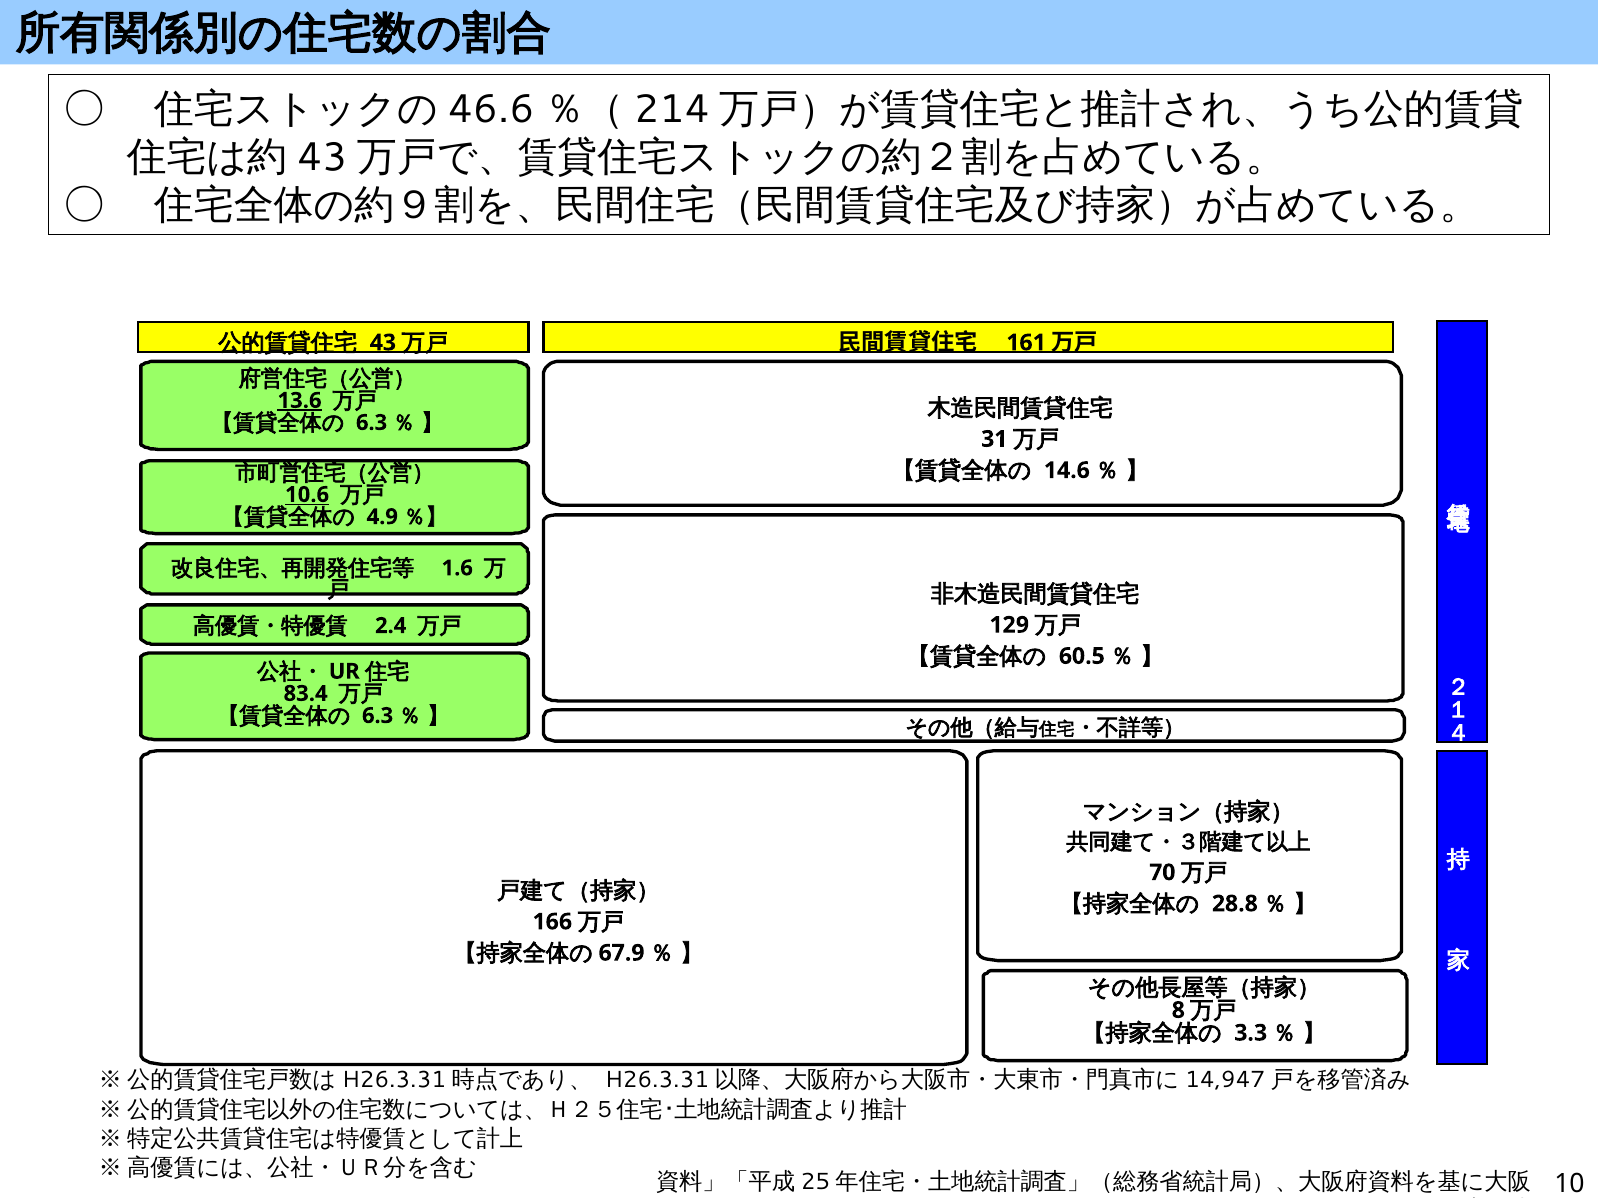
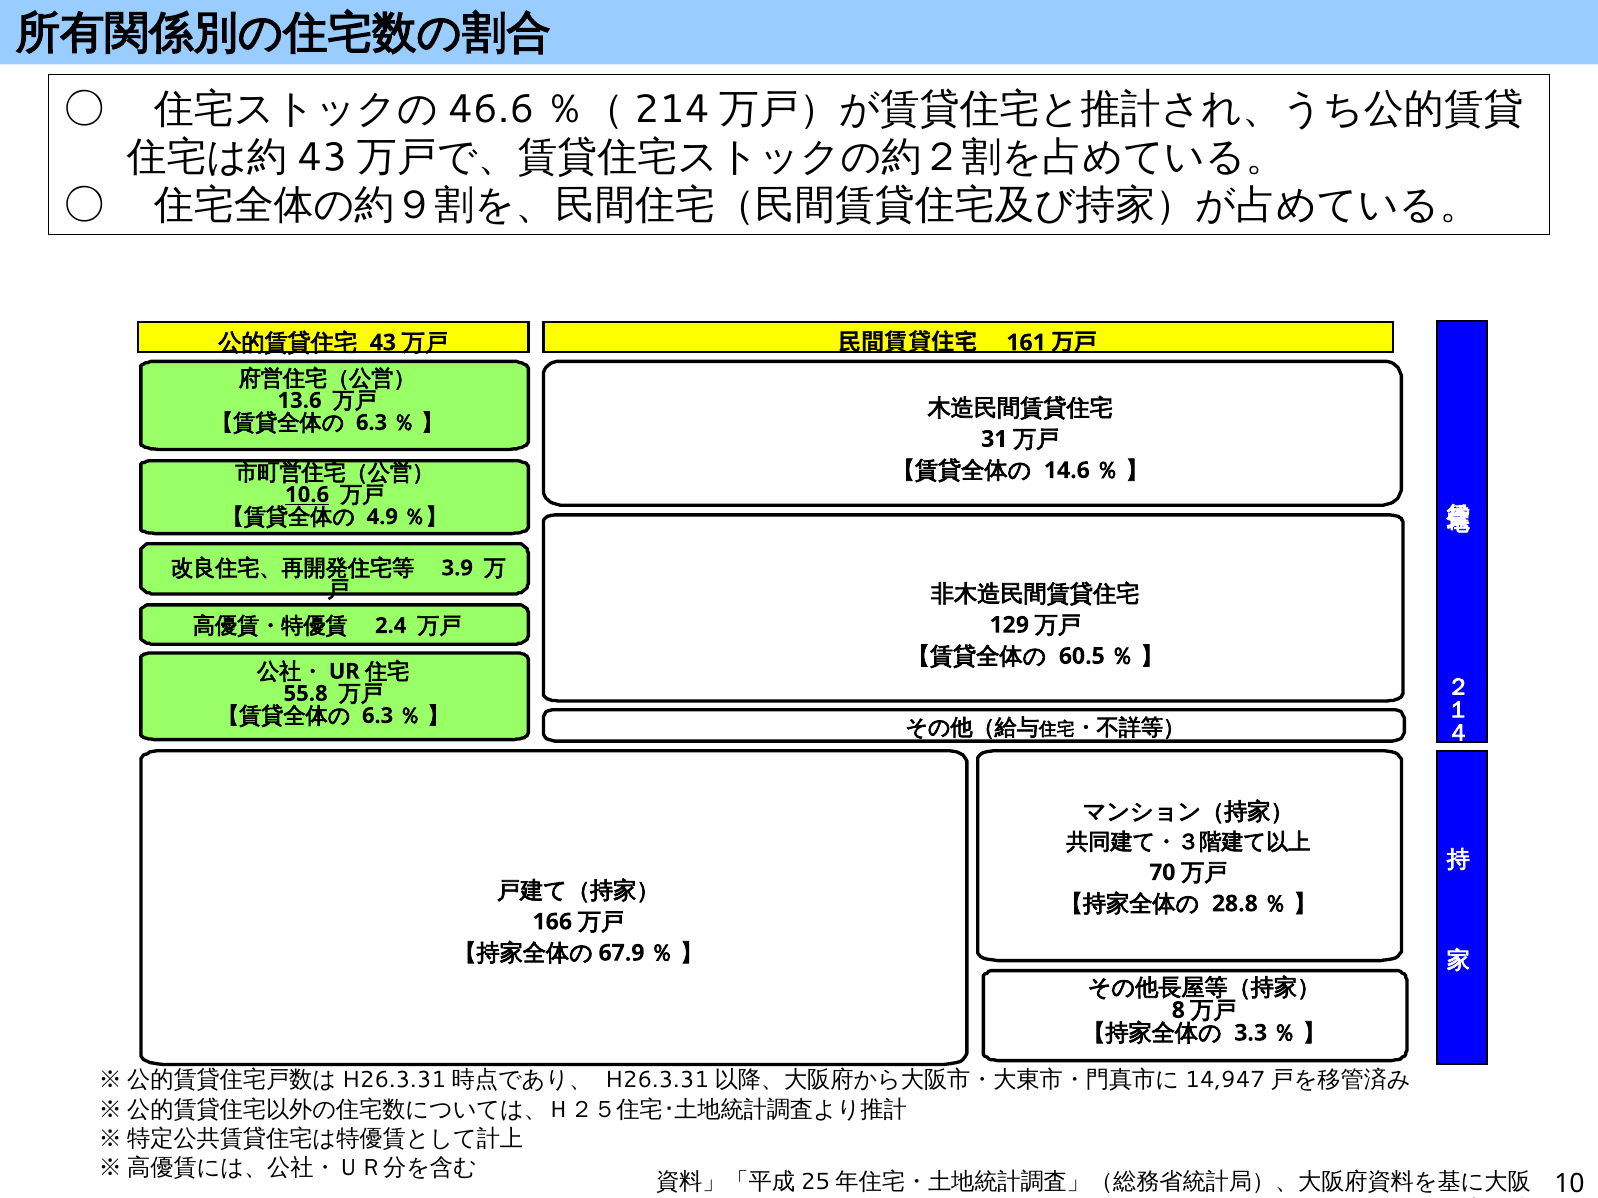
13.6 underline: present -> none (300, 401)
1.6: 1.6 -> 3.9 (457, 568)
83.4: 83.4 -> 55.8 (306, 694)
